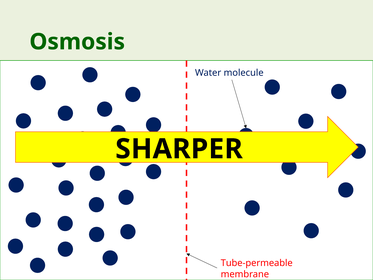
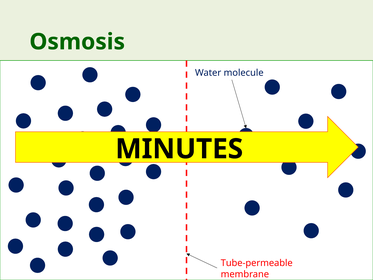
SHARPER: SHARPER -> MINUTES (179, 149)
